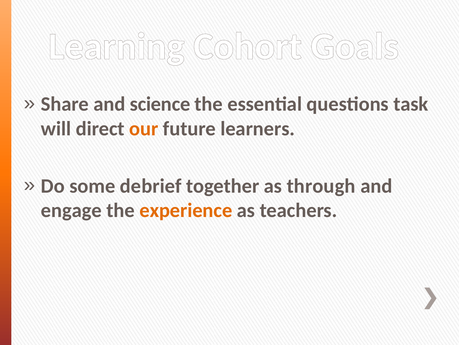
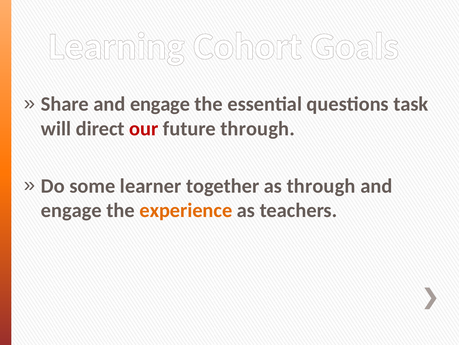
Share and science: science -> engage (160, 104)
our colour: orange -> red (144, 128)
future learners: learners -> through (258, 128)
debrief: debrief -> learner (151, 186)
